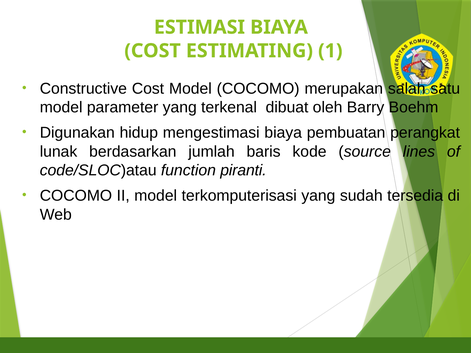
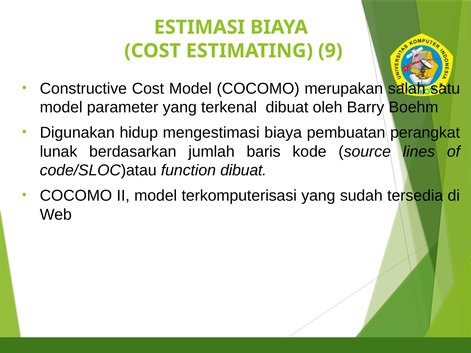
1: 1 -> 9 (330, 51)
function piranti: piranti -> dibuat (243, 170)
